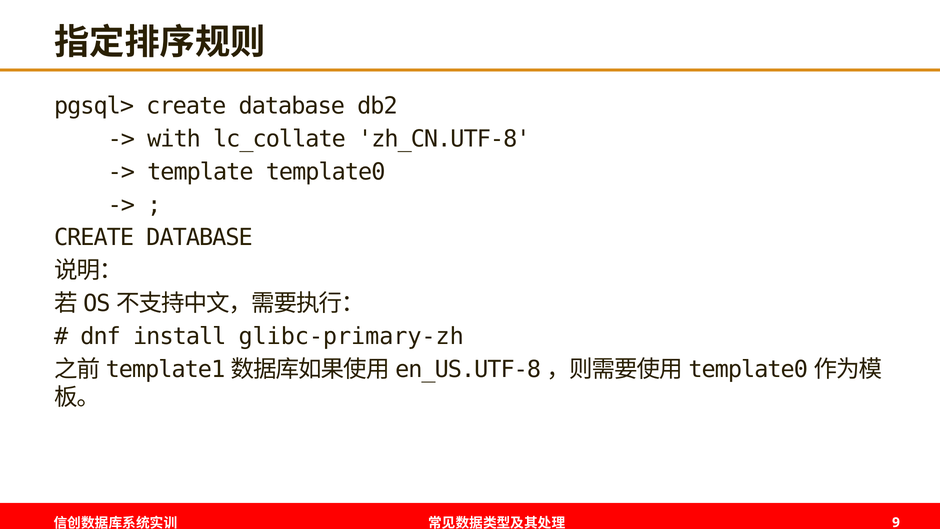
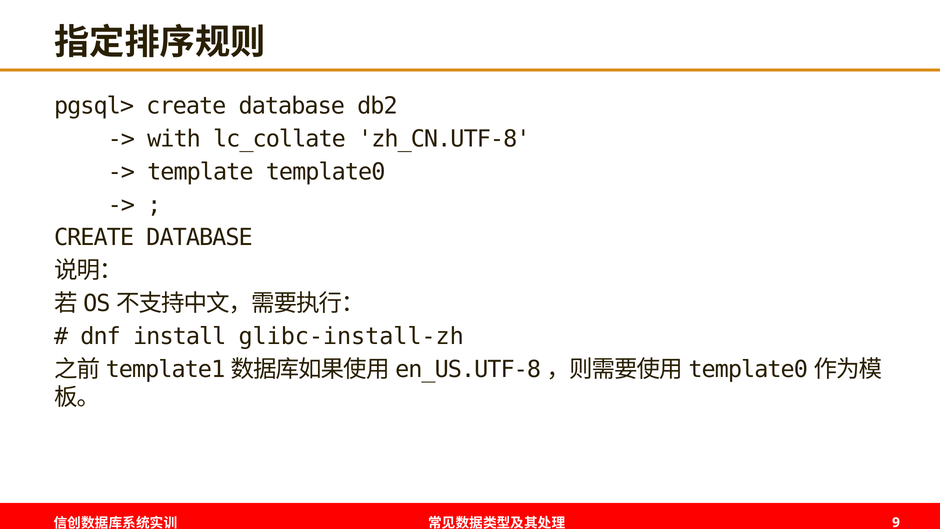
glibc-primary-zh: glibc-primary-zh -> glibc-install-zh (351, 336)
